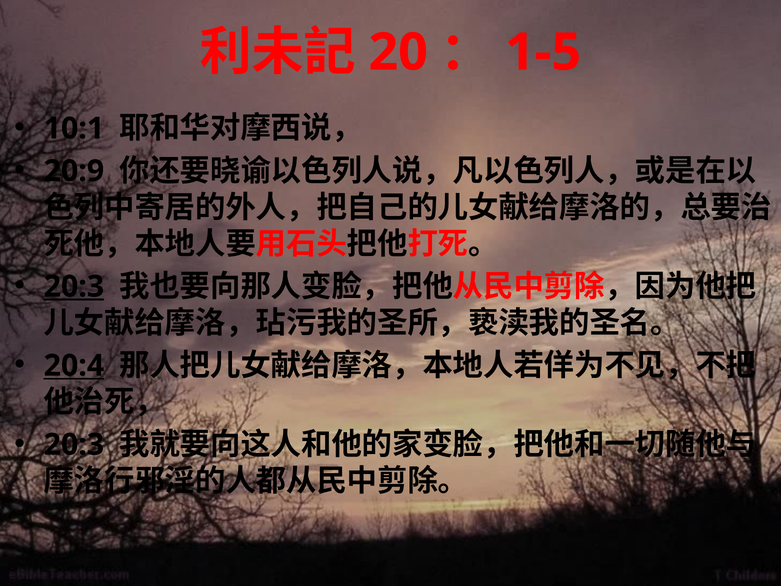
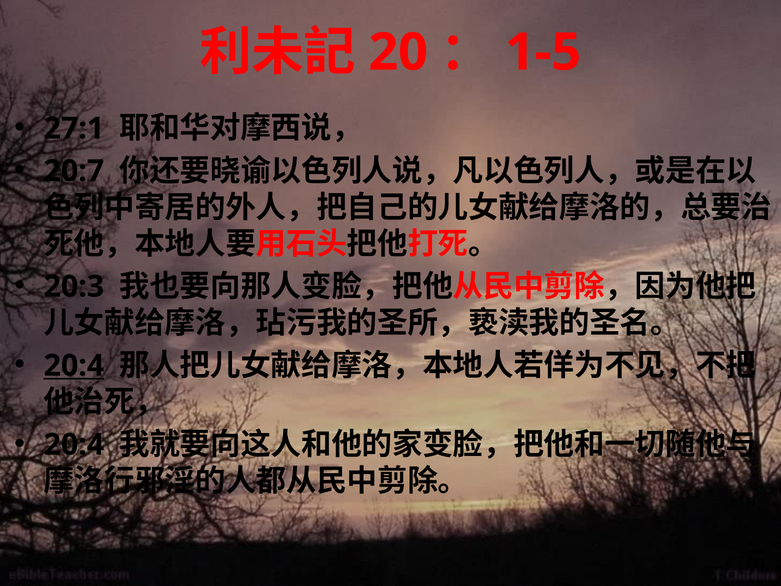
10:1: 10:1 -> 27:1 (74, 128)
20:9: 20:9 -> 20:7 (74, 171)
20:3 underline: present -> none (74, 286)
20:3: 20:3 -> 20:4 (74, 444)
